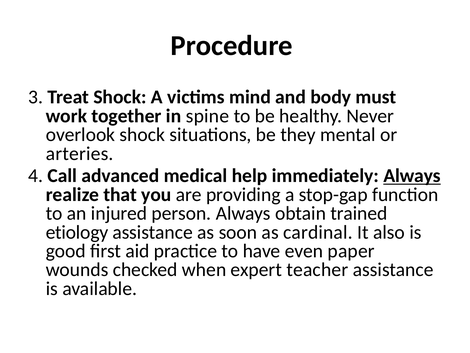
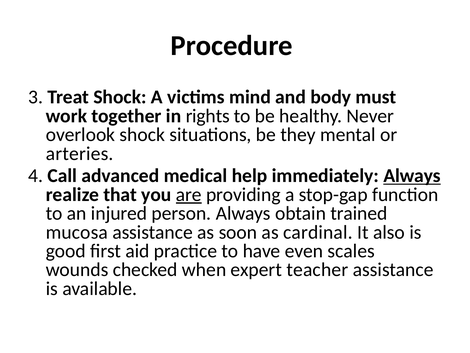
spine: spine -> rights (208, 116)
are underline: none -> present (189, 194)
etiology: etiology -> mucosa (77, 232)
paper: paper -> scales (351, 251)
